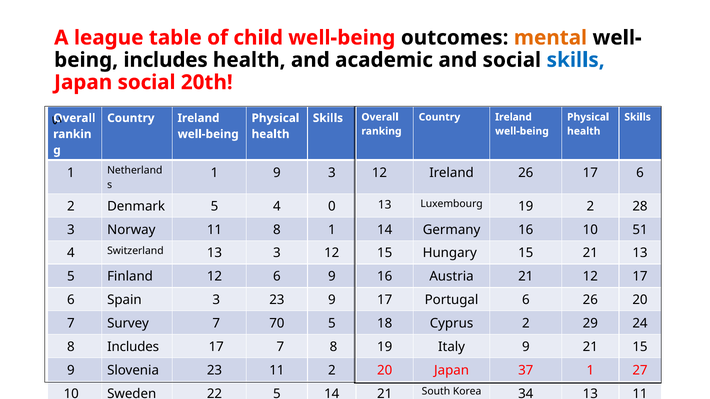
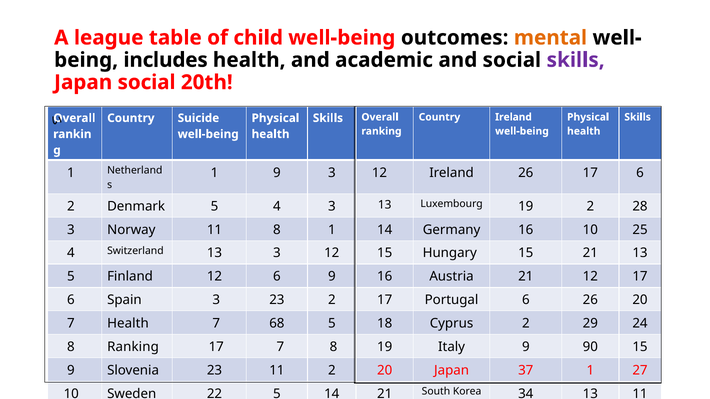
skills colour: blue -> purple (576, 60)
Ireland: Ireland -> Suicide (198, 118)
4 0: 0 -> 3 (332, 206)
16 10 51: 51 -> 25 (640, 230)
23 9: 9 -> 2 (332, 300)
7 Survey: Survey -> Health (128, 324)
70: 70 -> 68 (277, 324)
8 Includes: Includes -> Ranking (133, 347)
9 21: 21 -> 90 (590, 347)
